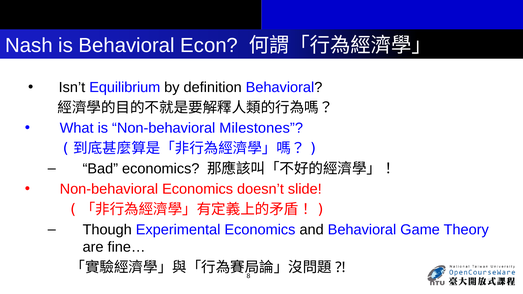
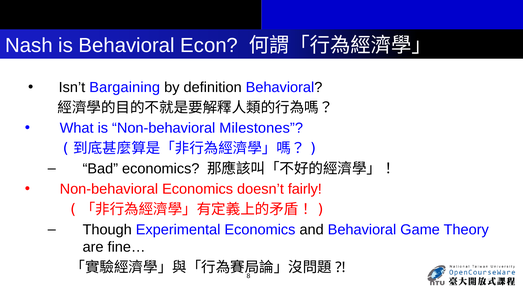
Equilibrium: Equilibrium -> Bargaining (125, 88)
slide: slide -> fairly (305, 189)
